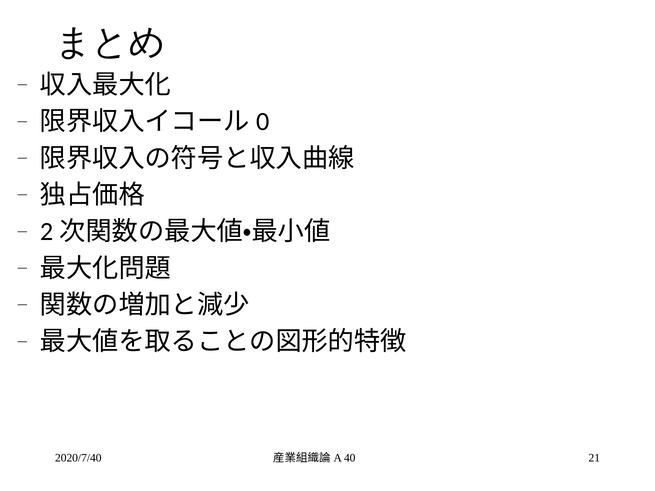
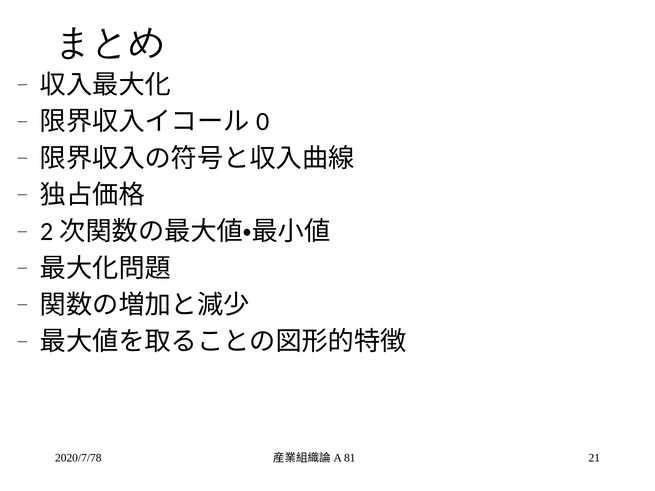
2020/7/40: 2020/7/40 -> 2020/7/78 (78, 458)
40: 40 -> 81 (350, 458)
